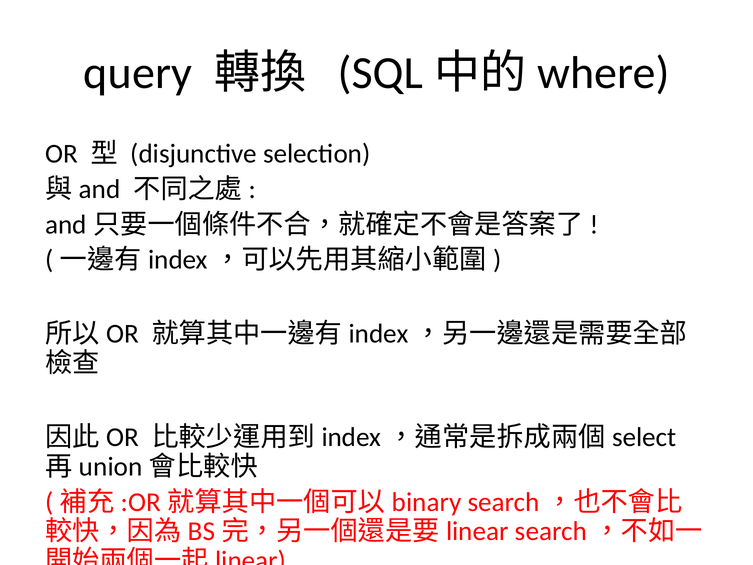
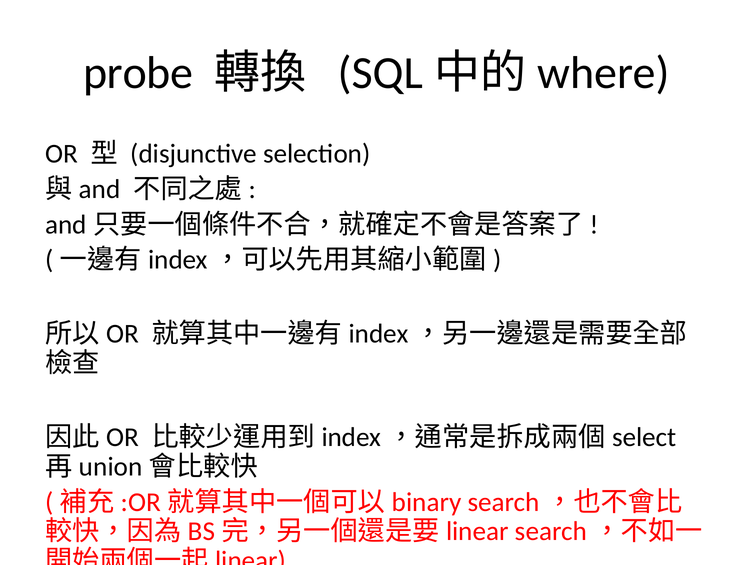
query: query -> probe (138, 73)
